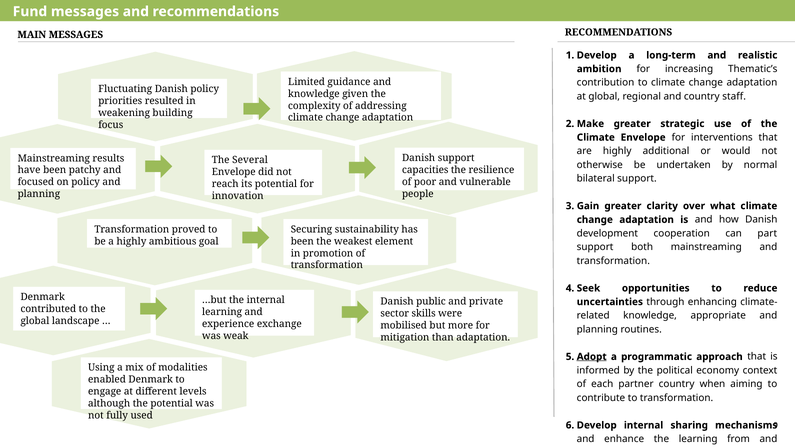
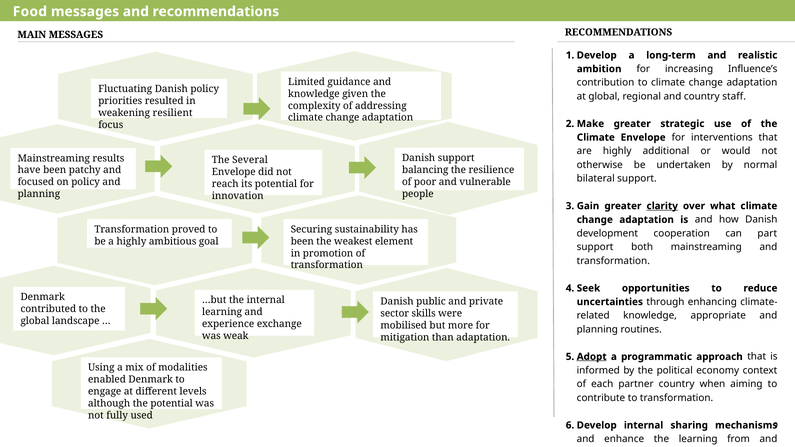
Fund: Fund -> Food (30, 12)
Thematic’s: Thematic’s -> Influence’s (753, 69)
building: building -> resilient (173, 113)
capacities: capacities -> balancing (425, 170)
clarity underline: none -> present (662, 206)
